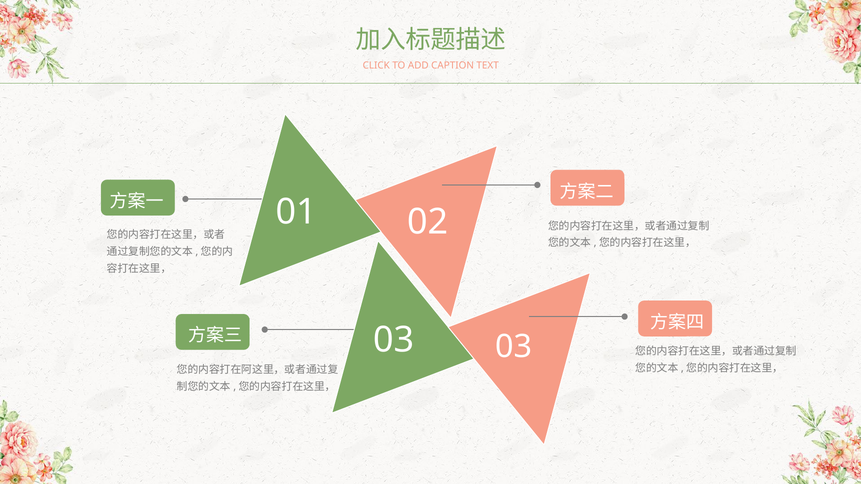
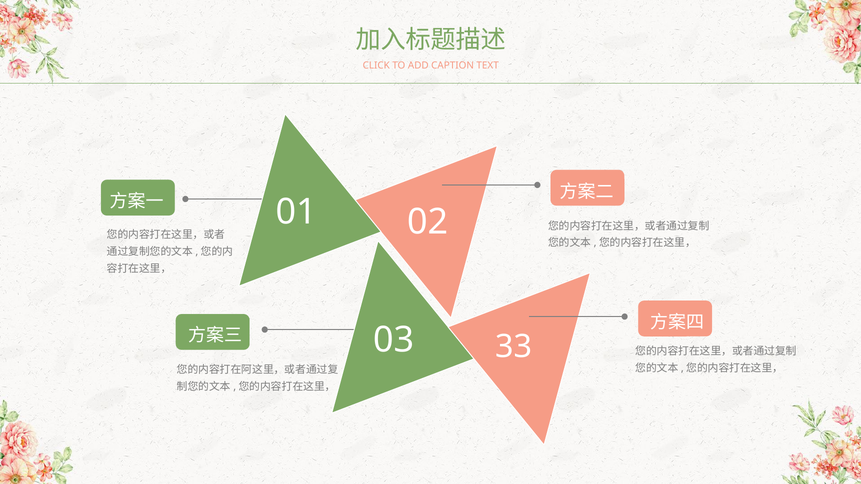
03 03: 03 -> 33 (514, 347)
